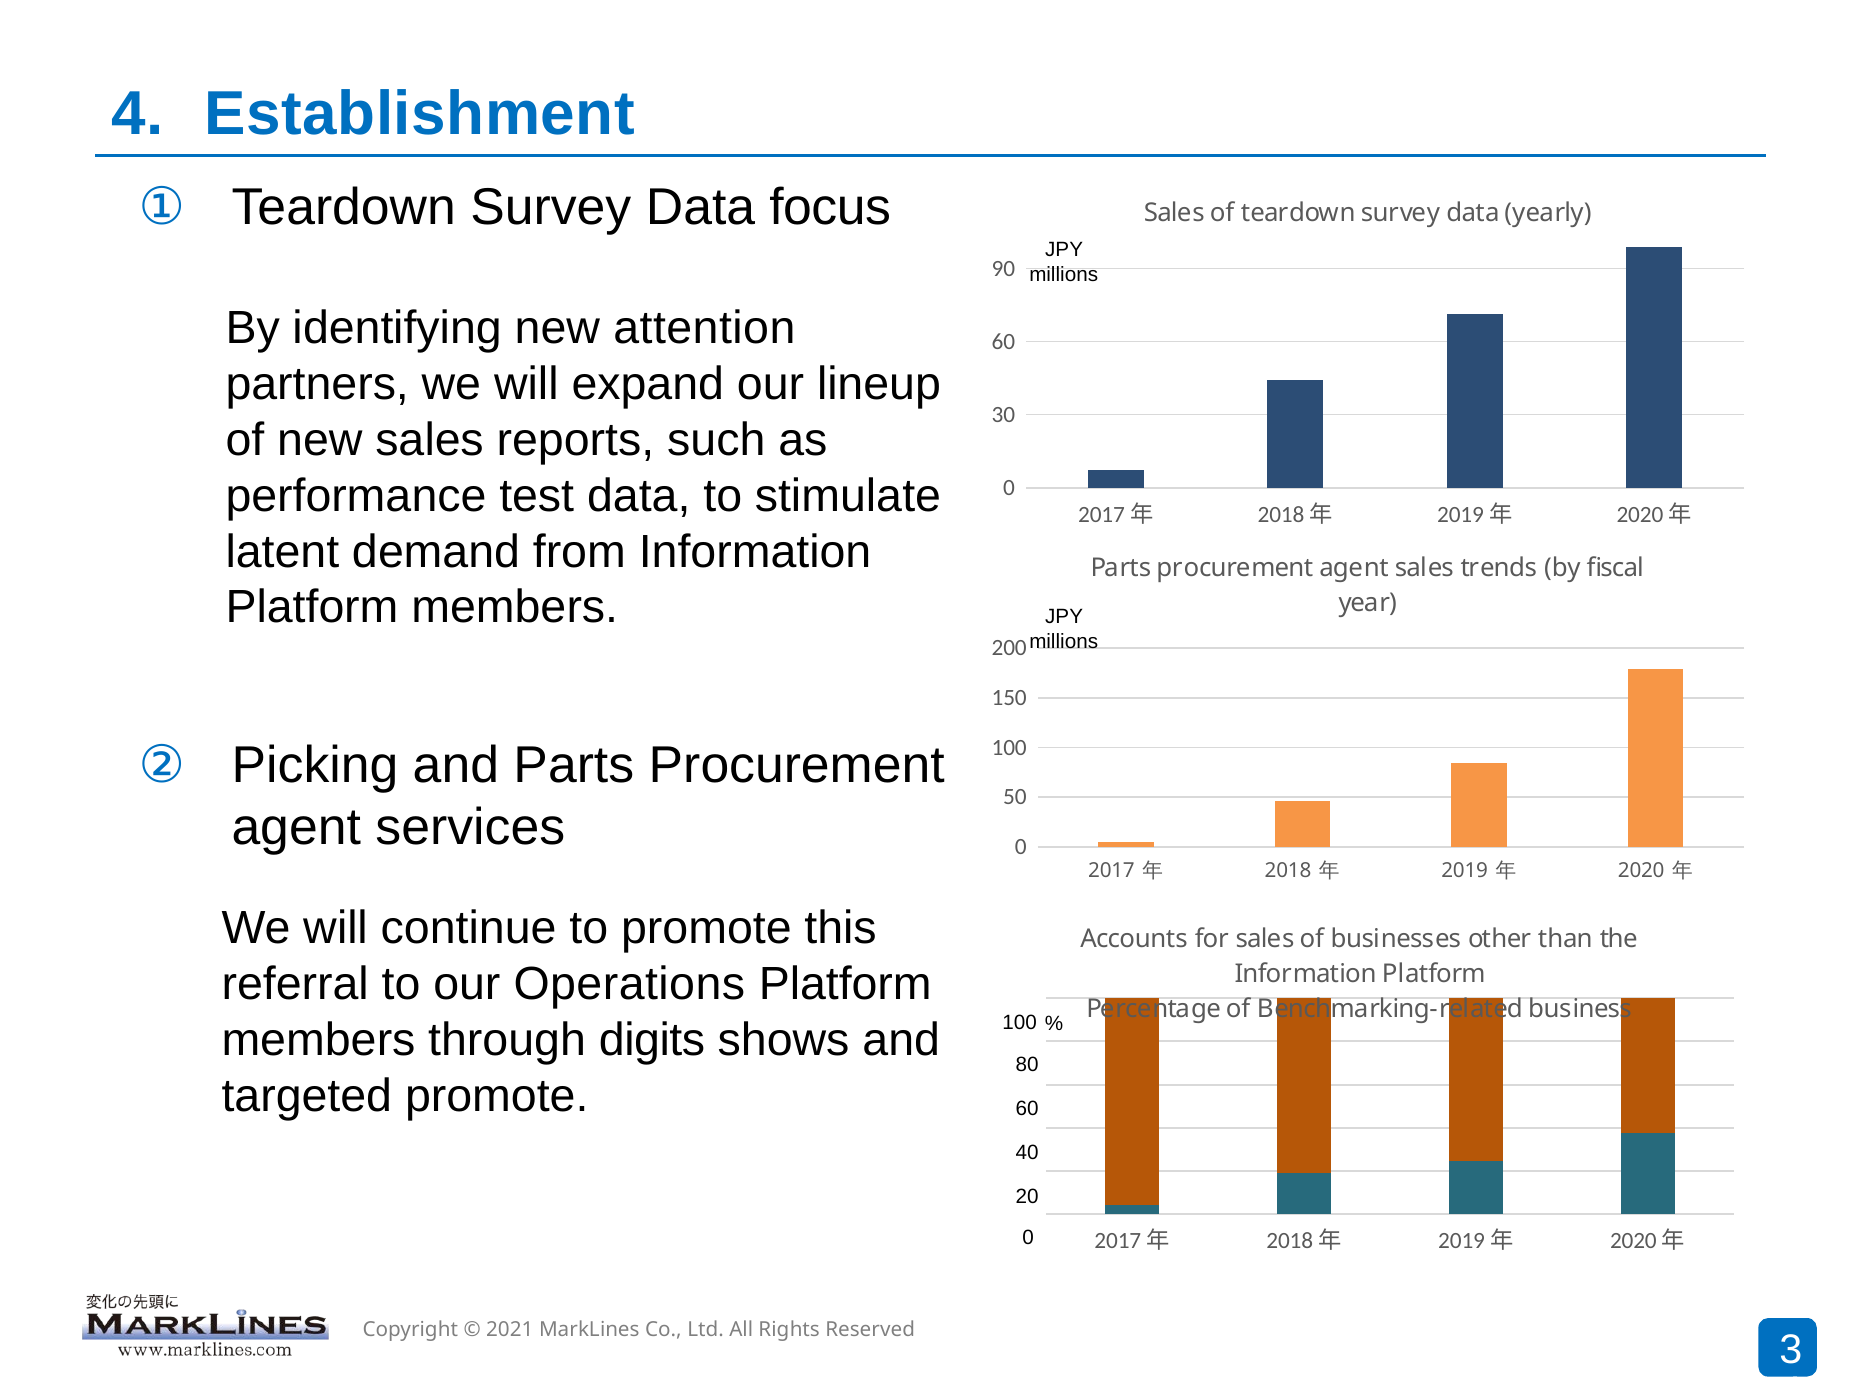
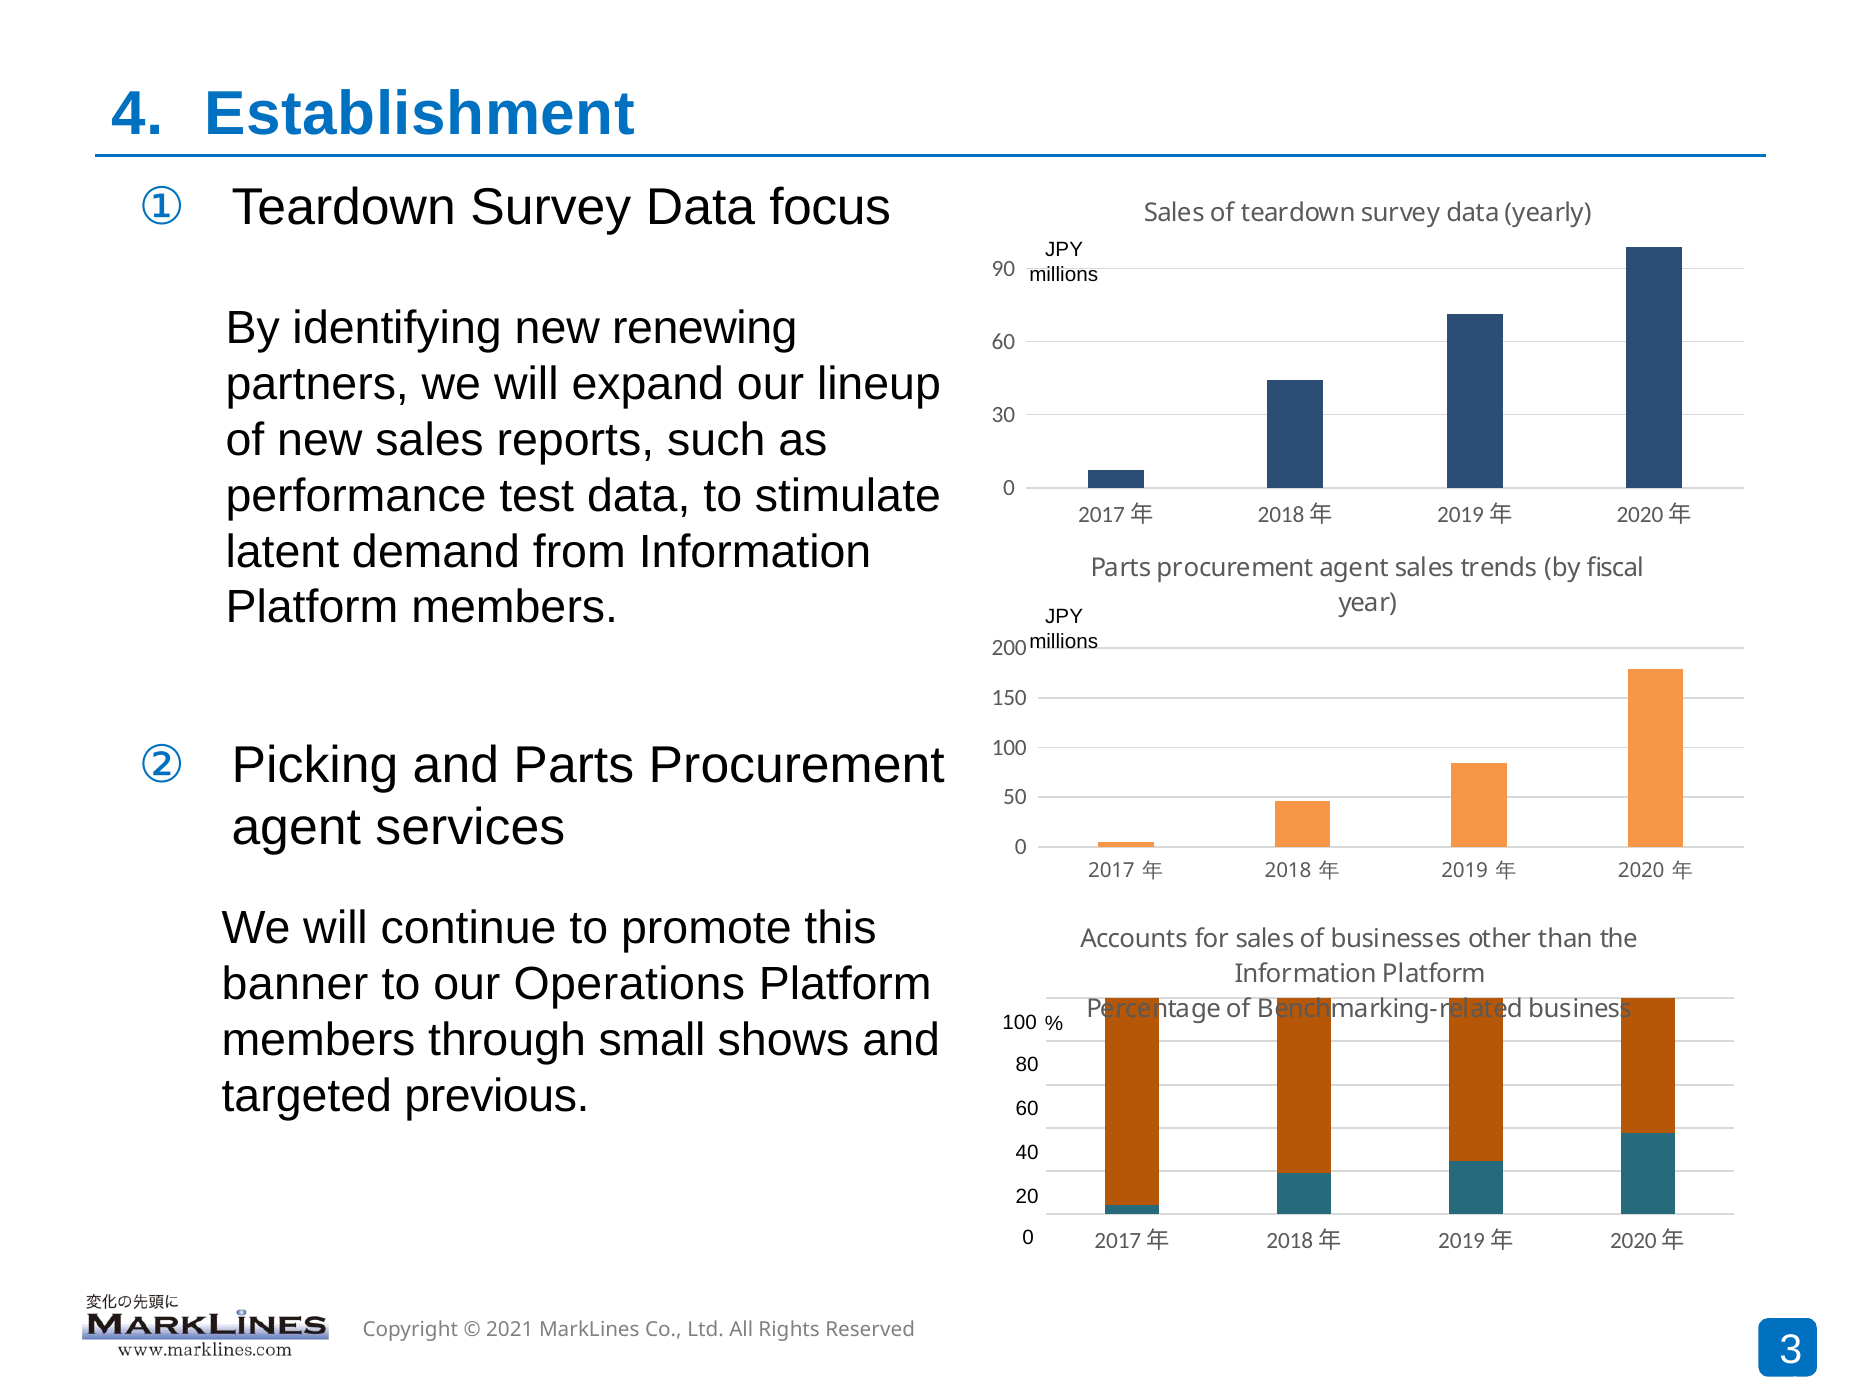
attention: attention -> renewing (705, 329)
referral: referral -> banner (295, 985)
digits: digits -> small (652, 1040)
targeted promote: promote -> previous (497, 1096)
